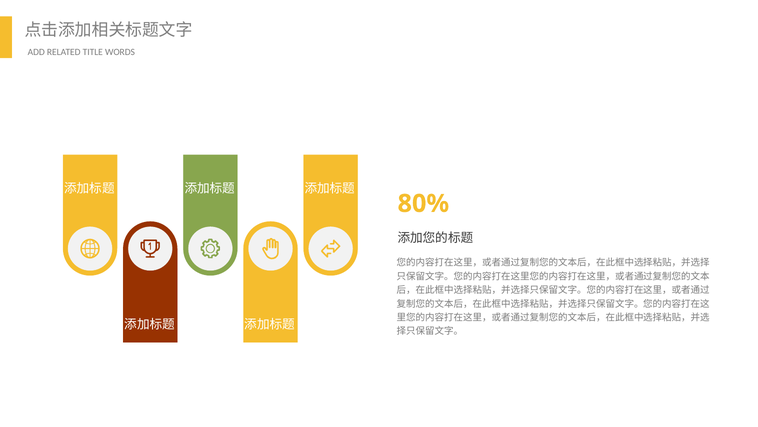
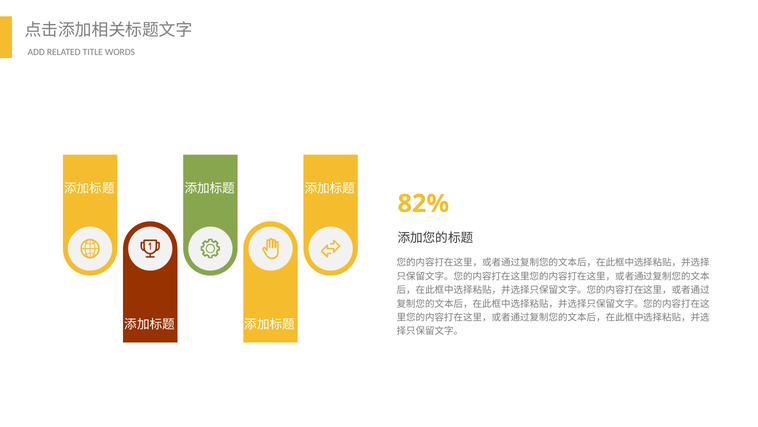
80%: 80% -> 82% (423, 203)
